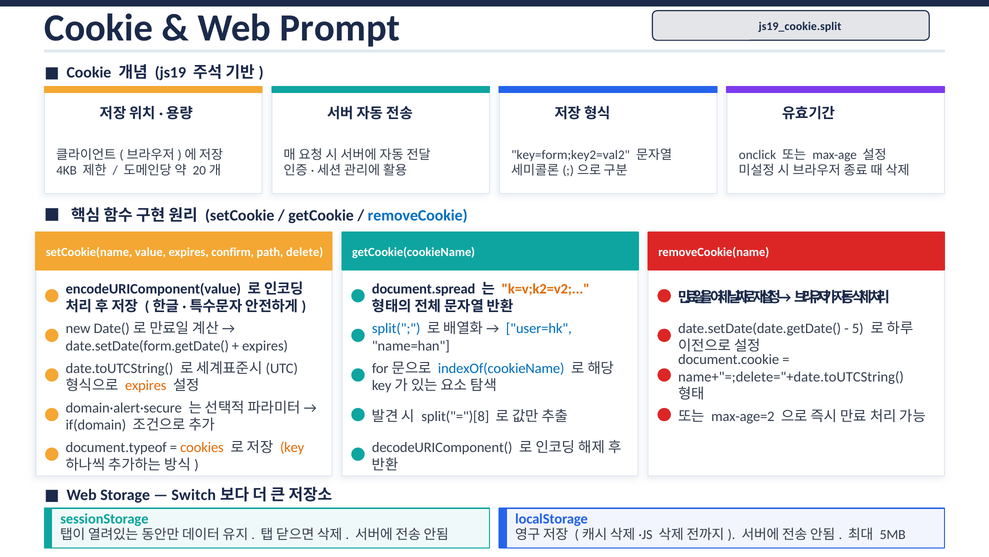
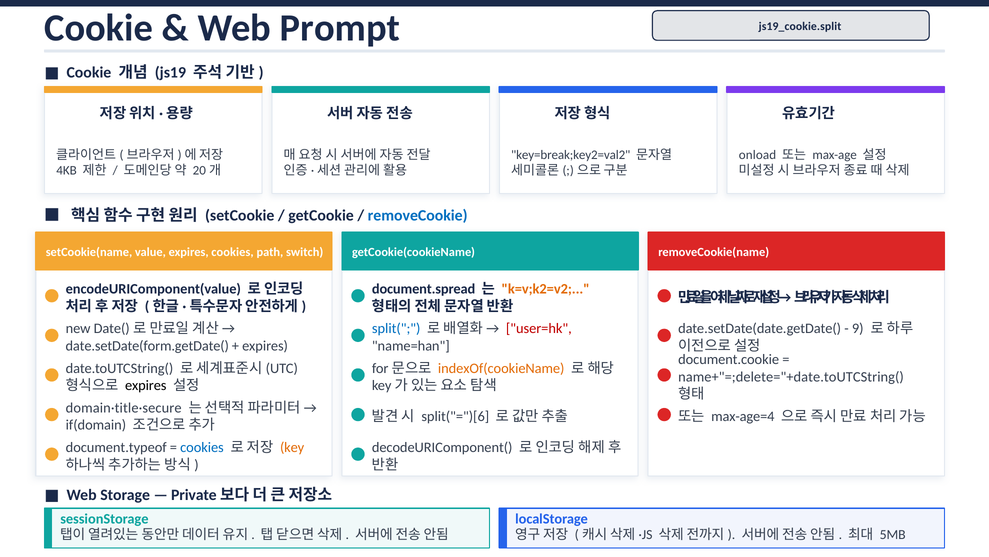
key=form;key2=val2: key=form;key2=val2 -> key=break;key2=val2 (571, 155)
onclick: onclick -> onload (757, 155)
expires confirm: confirm -> cookies (233, 252)
delete: delete -> switch (305, 252)
5: 5 -> 9 (858, 328)
user=hk colour: blue -> red (539, 328)
indexOf(cookieName colour: blue -> orange (501, 368)
expires colour: orange -> black (146, 385)
domain·alert·secure: domain·alert·secure -> domain·title·secure (124, 407)
split("=")[8: split("=")[8 -> split("=")[6 (455, 416)
max-age=2: max-age=2 -> max-age=4 (743, 416)
cookies colour: orange -> blue (202, 447)
Switch: Switch -> Private (194, 494)
